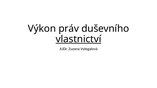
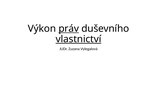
práv underline: none -> present (69, 29)
